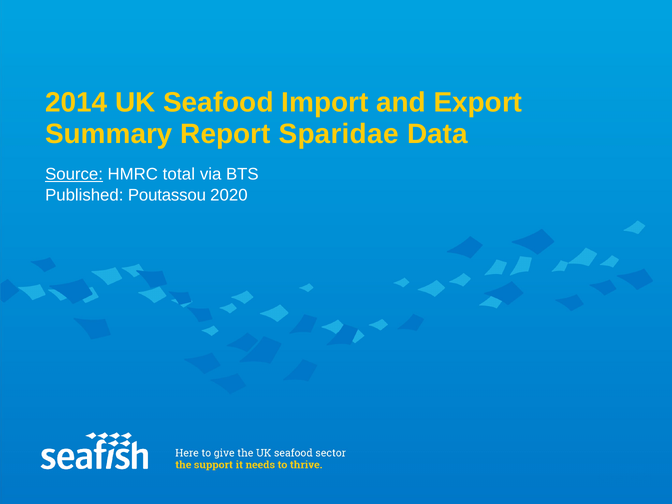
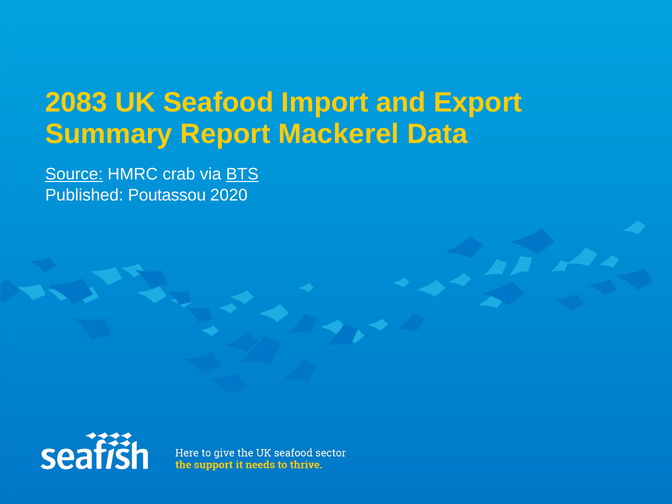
2014: 2014 -> 2083 (76, 103)
Sparidae: Sparidae -> Mackerel (339, 134)
total: total -> crab (179, 174)
BTS underline: none -> present (242, 174)
